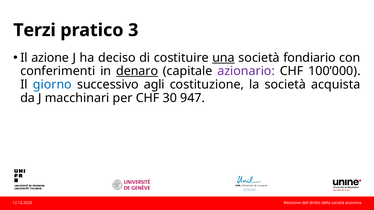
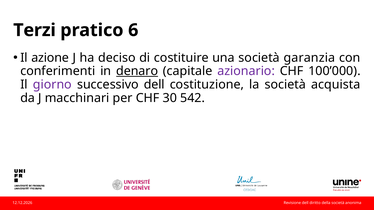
3: 3 -> 6 (133, 30)
una underline: present -> none (223, 58)
fondiario: fondiario -> garanzia (309, 58)
giorno colour: blue -> purple (52, 85)
successivo agli: agli -> dell (154, 85)
947: 947 -> 542 (192, 98)
